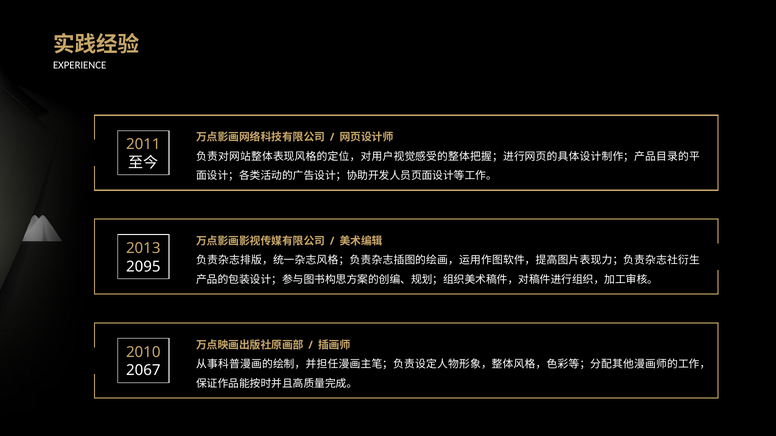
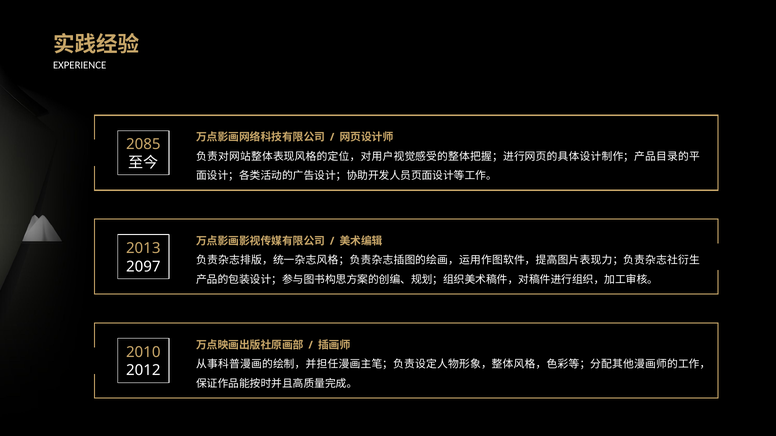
2011: 2011 -> 2085 (143, 145)
2095: 2095 -> 2097 (143, 267)
2067: 2067 -> 2012 (143, 371)
